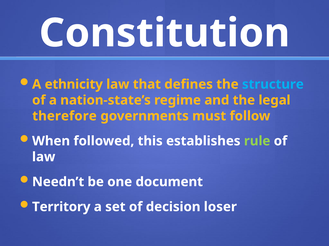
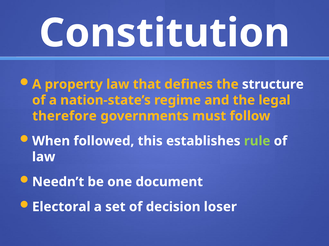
ethnicity: ethnicity -> property (74, 85)
structure colour: light blue -> white (273, 85)
Territory: Territory -> Electoral (61, 207)
